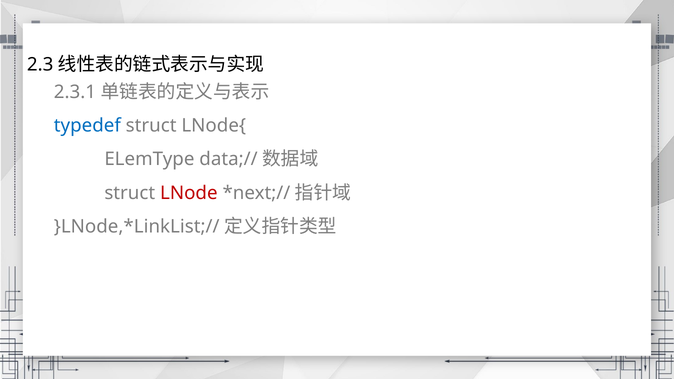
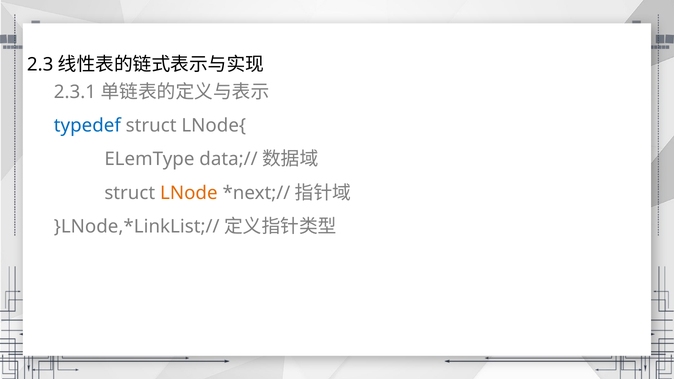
LNode colour: red -> orange (189, 193)
